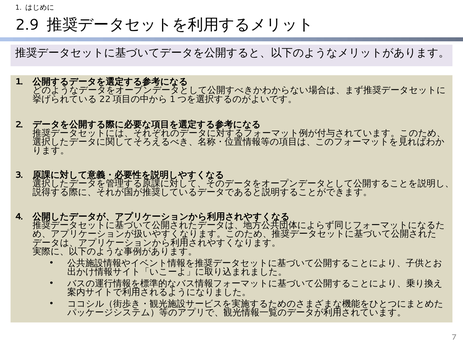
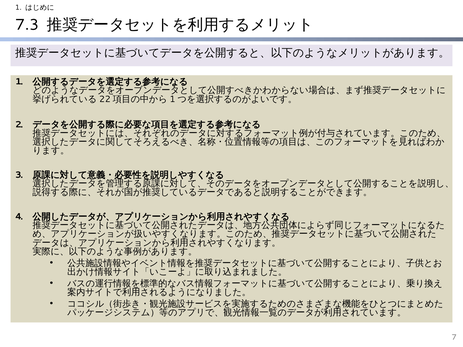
2.9: 2.9 -> 7.3 (27, 25)
